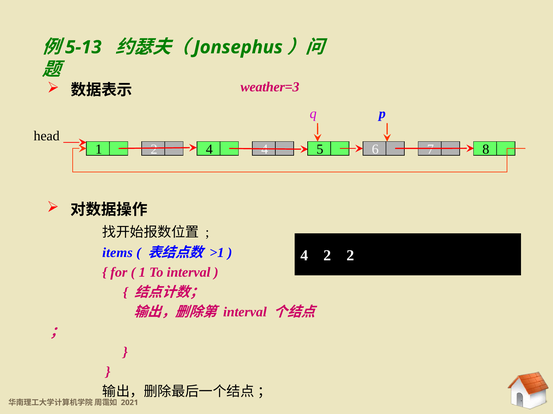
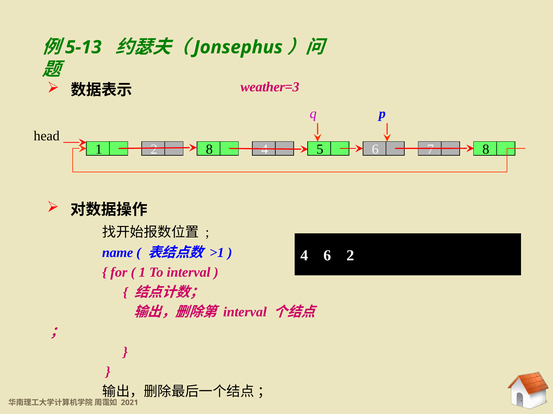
2 4: 4 -> 8 (209, 150)
items: items -> name (118, 253)
4 2: 2 -> 6 (327, 256)
